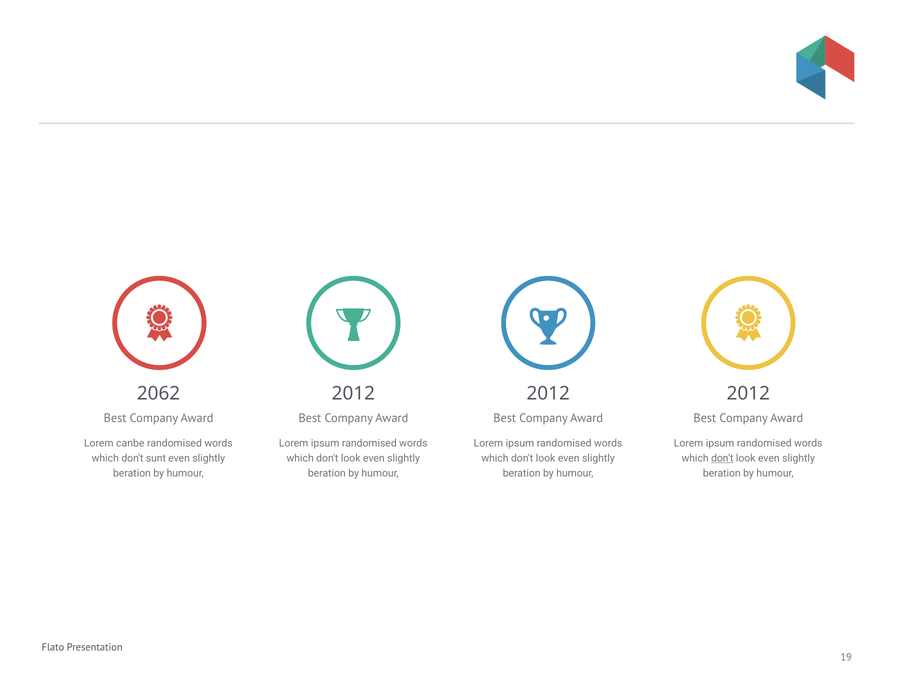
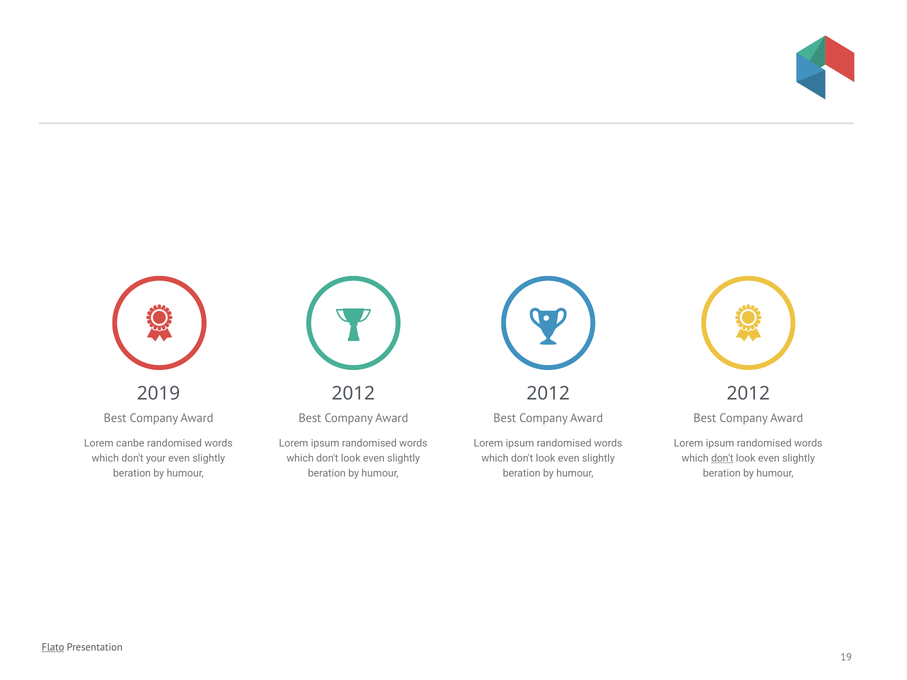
2062: 2062 -> 2019 (159, 394)
sunt: sunt -> your (156, 458)
Flato underline: none -> present (53, 648)
